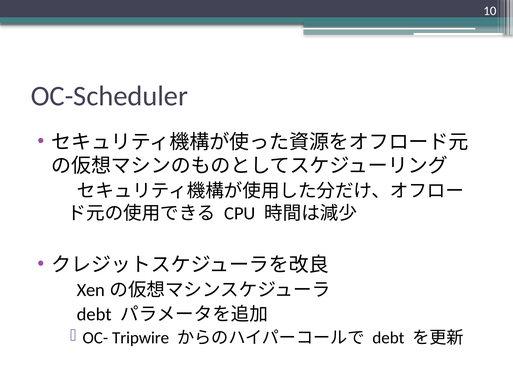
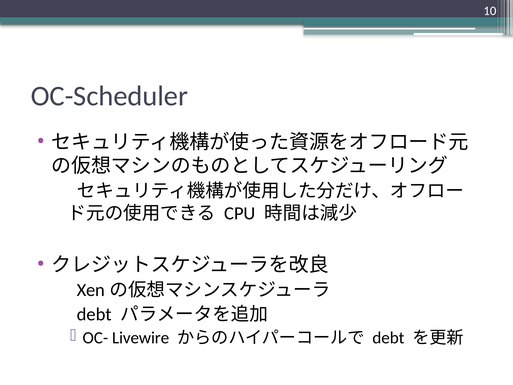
Tripwire: Tripwire -> Livewire (141, 338)
